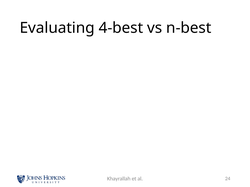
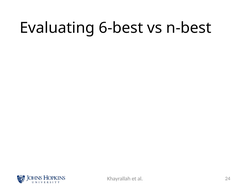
4-best: 4-best -> 6-best (121, 28)
